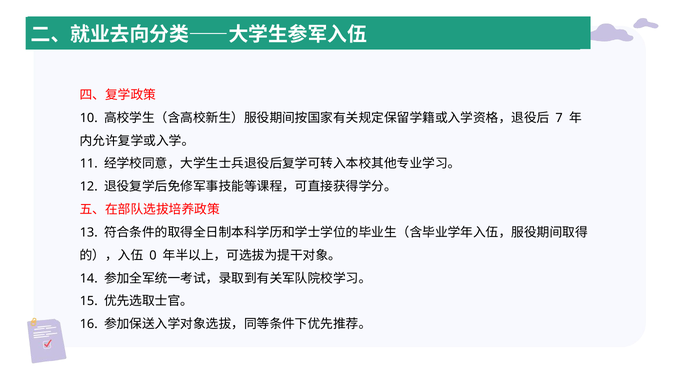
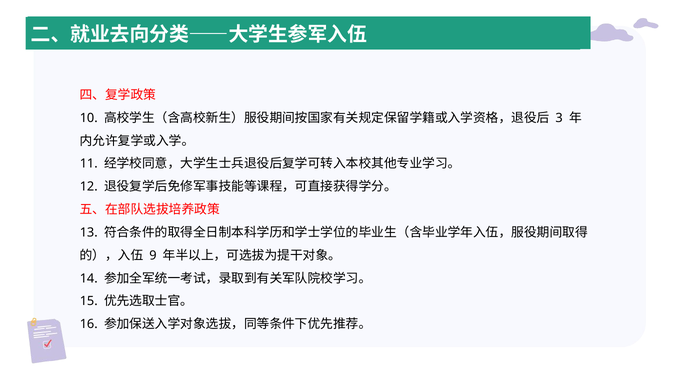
7: 7 -> 3 (559, 118)
0: 0 -> 9 (153, 255)
